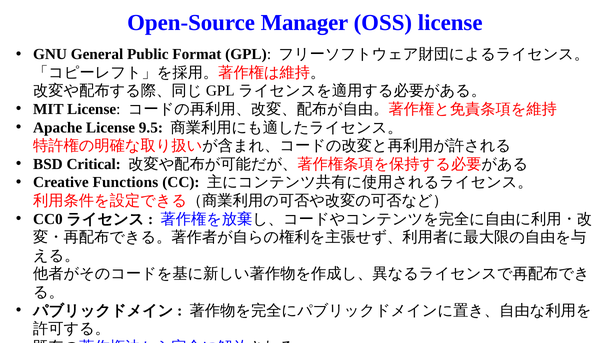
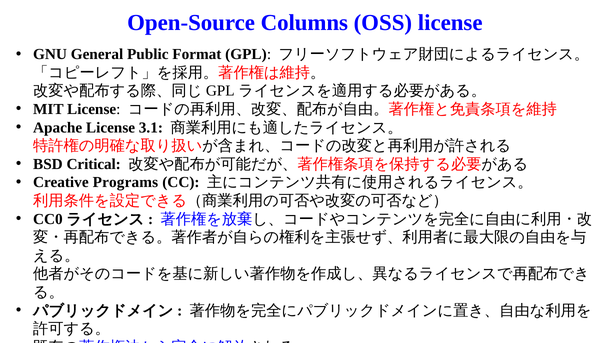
Manager: Manager -> Columns (304, 23)
9.5: 9.5 -> 3.1 (151, 128)
Functions: Functions -> Programs (125, 182)
